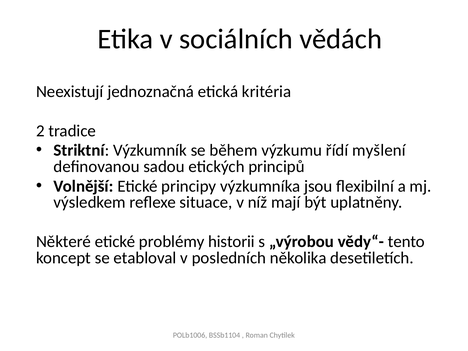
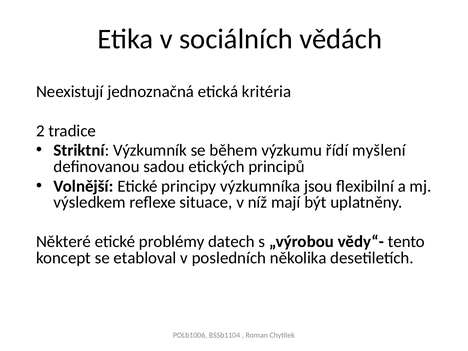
historii: historii -> datech (231, 242)
